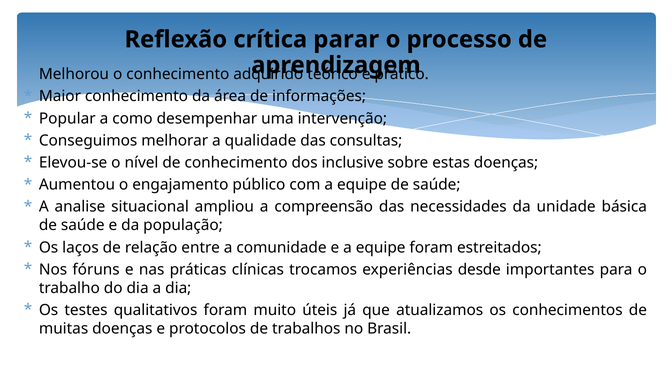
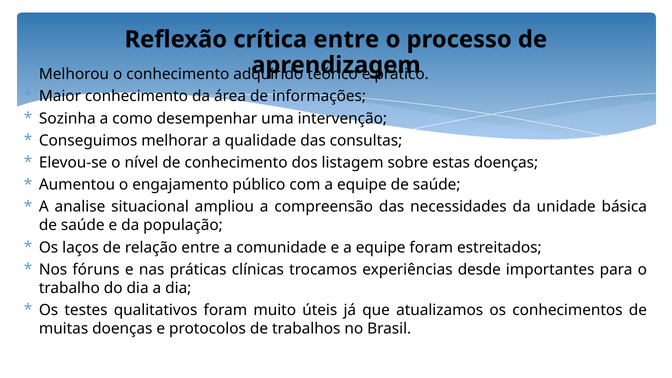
crítica parar: parar -> entre (346, 39)
Popular: Popular -> Sozinha (67, 118)
inclusive: inclusive -> listagem (353, 163)
